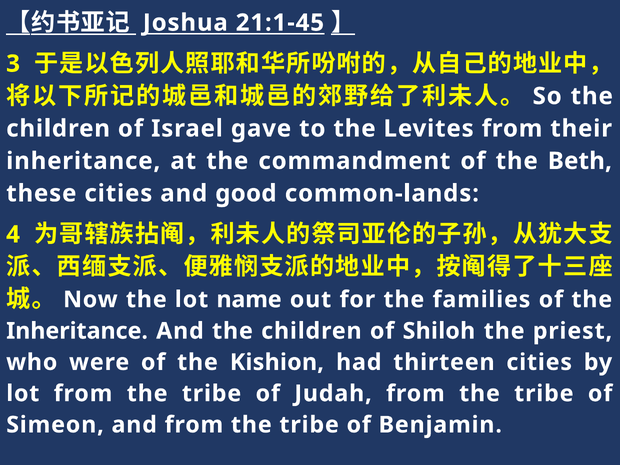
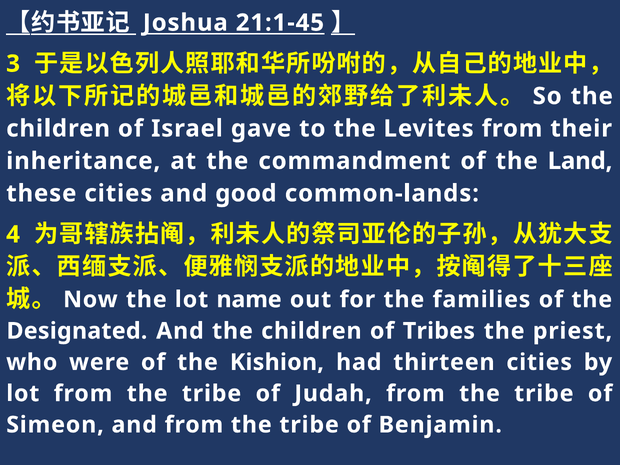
Beth: Beth -> Land (580, 161)
Inheritance: Inheritance -> Designated (77, 331)
Shiloh: Shiloh -> Tribes (439, 331)
